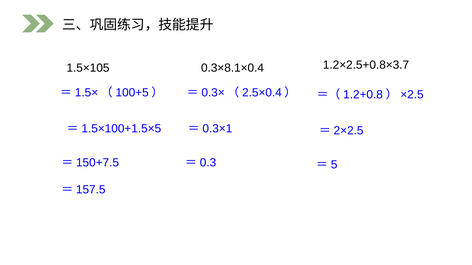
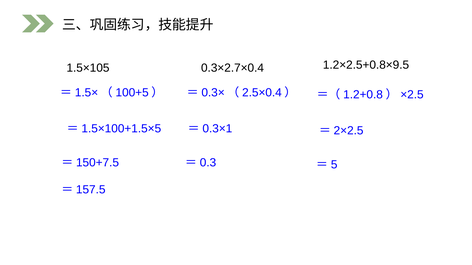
0.3×8.1×0.4: 0.3×8.1×0.4 -> 0.3×2.7×0.4 (232, 68)
1.2×2.5+0.8×3.7: 1.2×2.5+0.8×3.7 -> 1.2×2.5+0.8×9.5 (366, 65)
